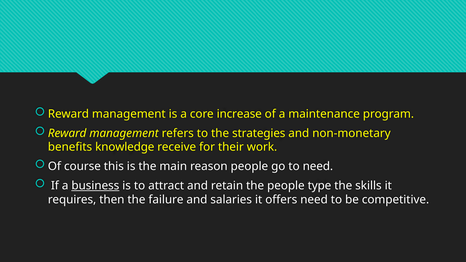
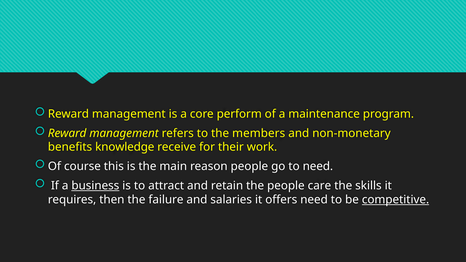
increase: increase -> perform (239, 114)
strategies: strategies -> members (259, 133)
type: type -> care (319, 186)
competitive underline: none -> present (395, 200)
